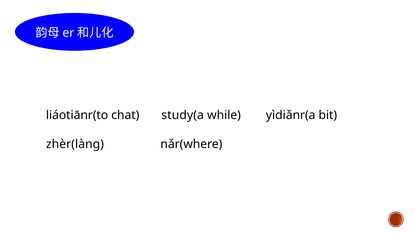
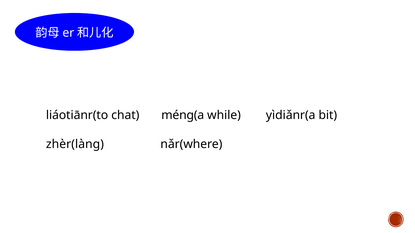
study(a: study(a -> méng(a (183, 115)
